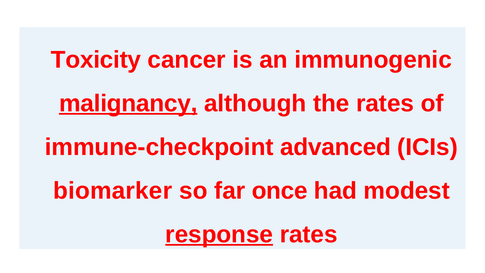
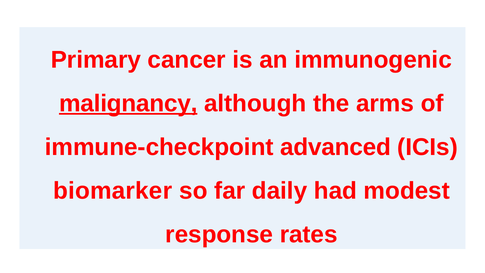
Toxicity: Toxicity -> Primary (96, 60)
the rates: rates -> arms (385, 103)
once: once -> daily (280, 191)
response underline: present -> none (219, 234)
